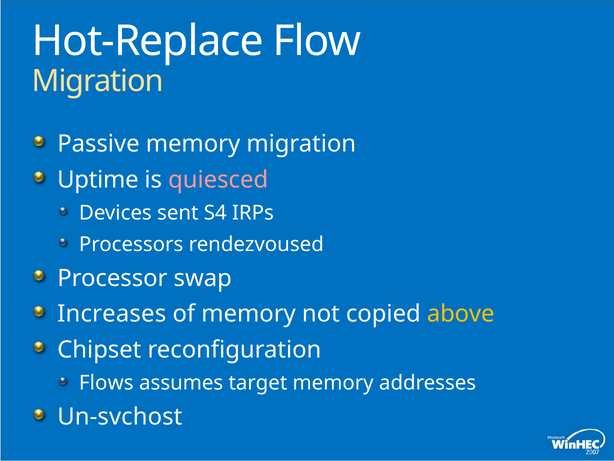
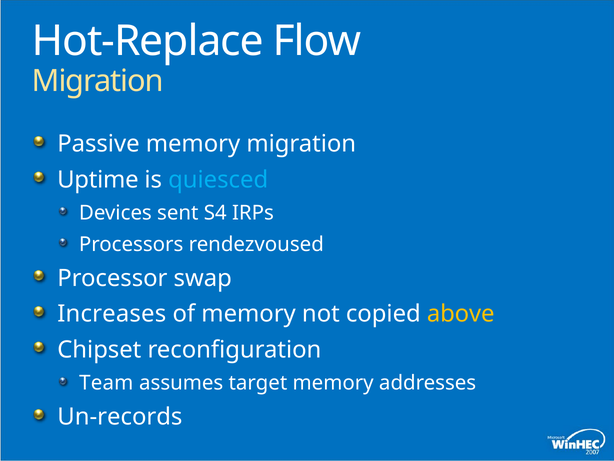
quiesced colour: pink -> light blue (218, 179)
Flows: Flows -> Team (106, 383)
Un-svchost: Un-svchost -> Un-records (120, 416)
